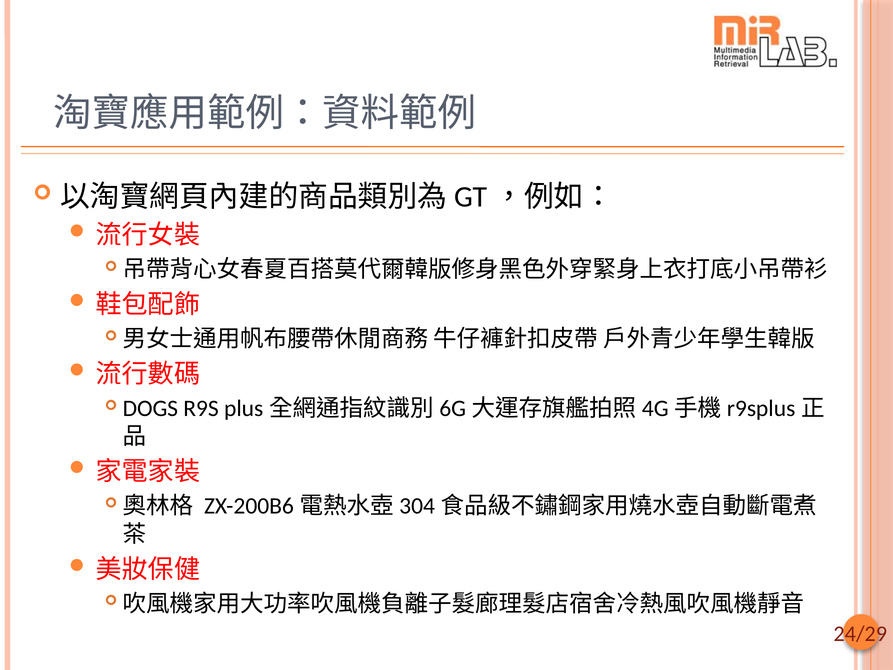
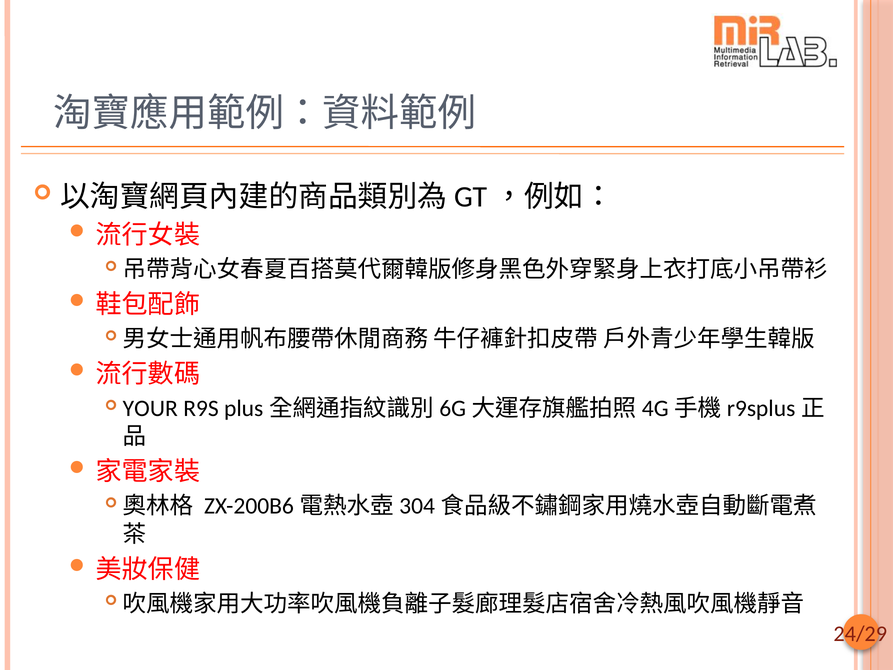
DOGS: DOGS -> YOUR (150, 408)
